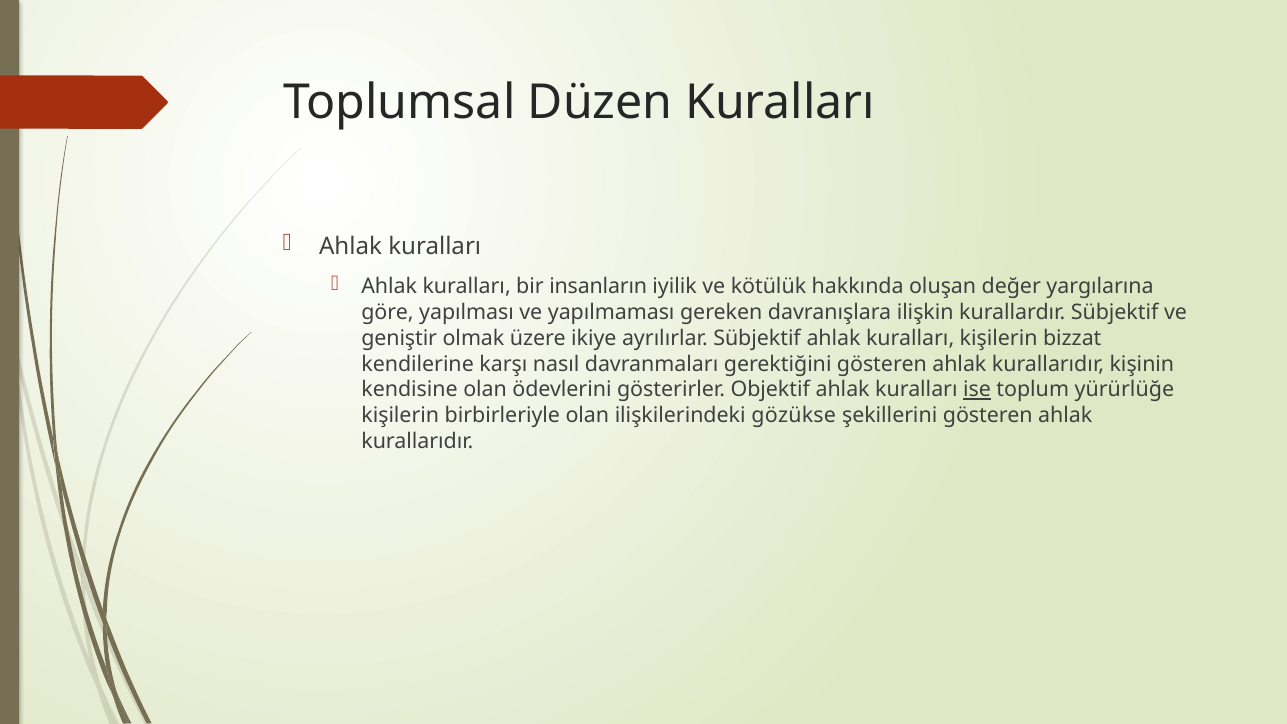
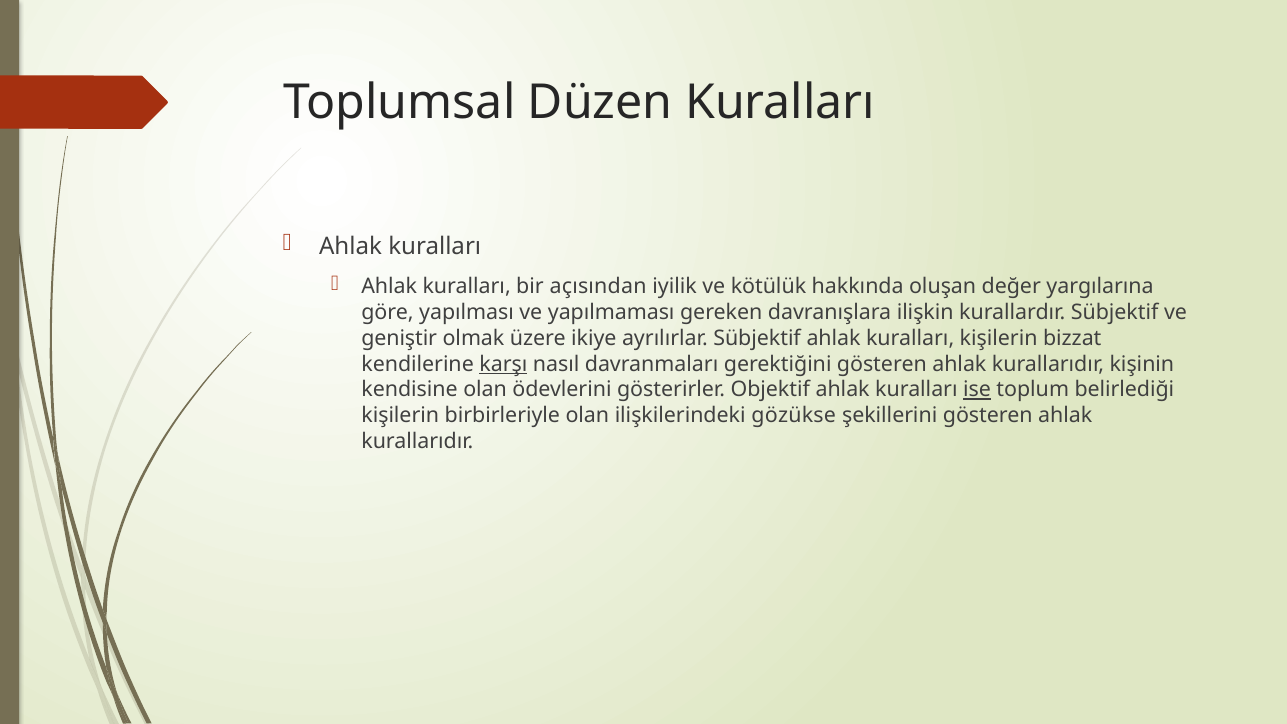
insanların: insanların -> açısından (598, 287)
karşı underline: none -> present (503, 364)
yürürlüğe: yürürlüğe -> belirlediği (1124, 390)
